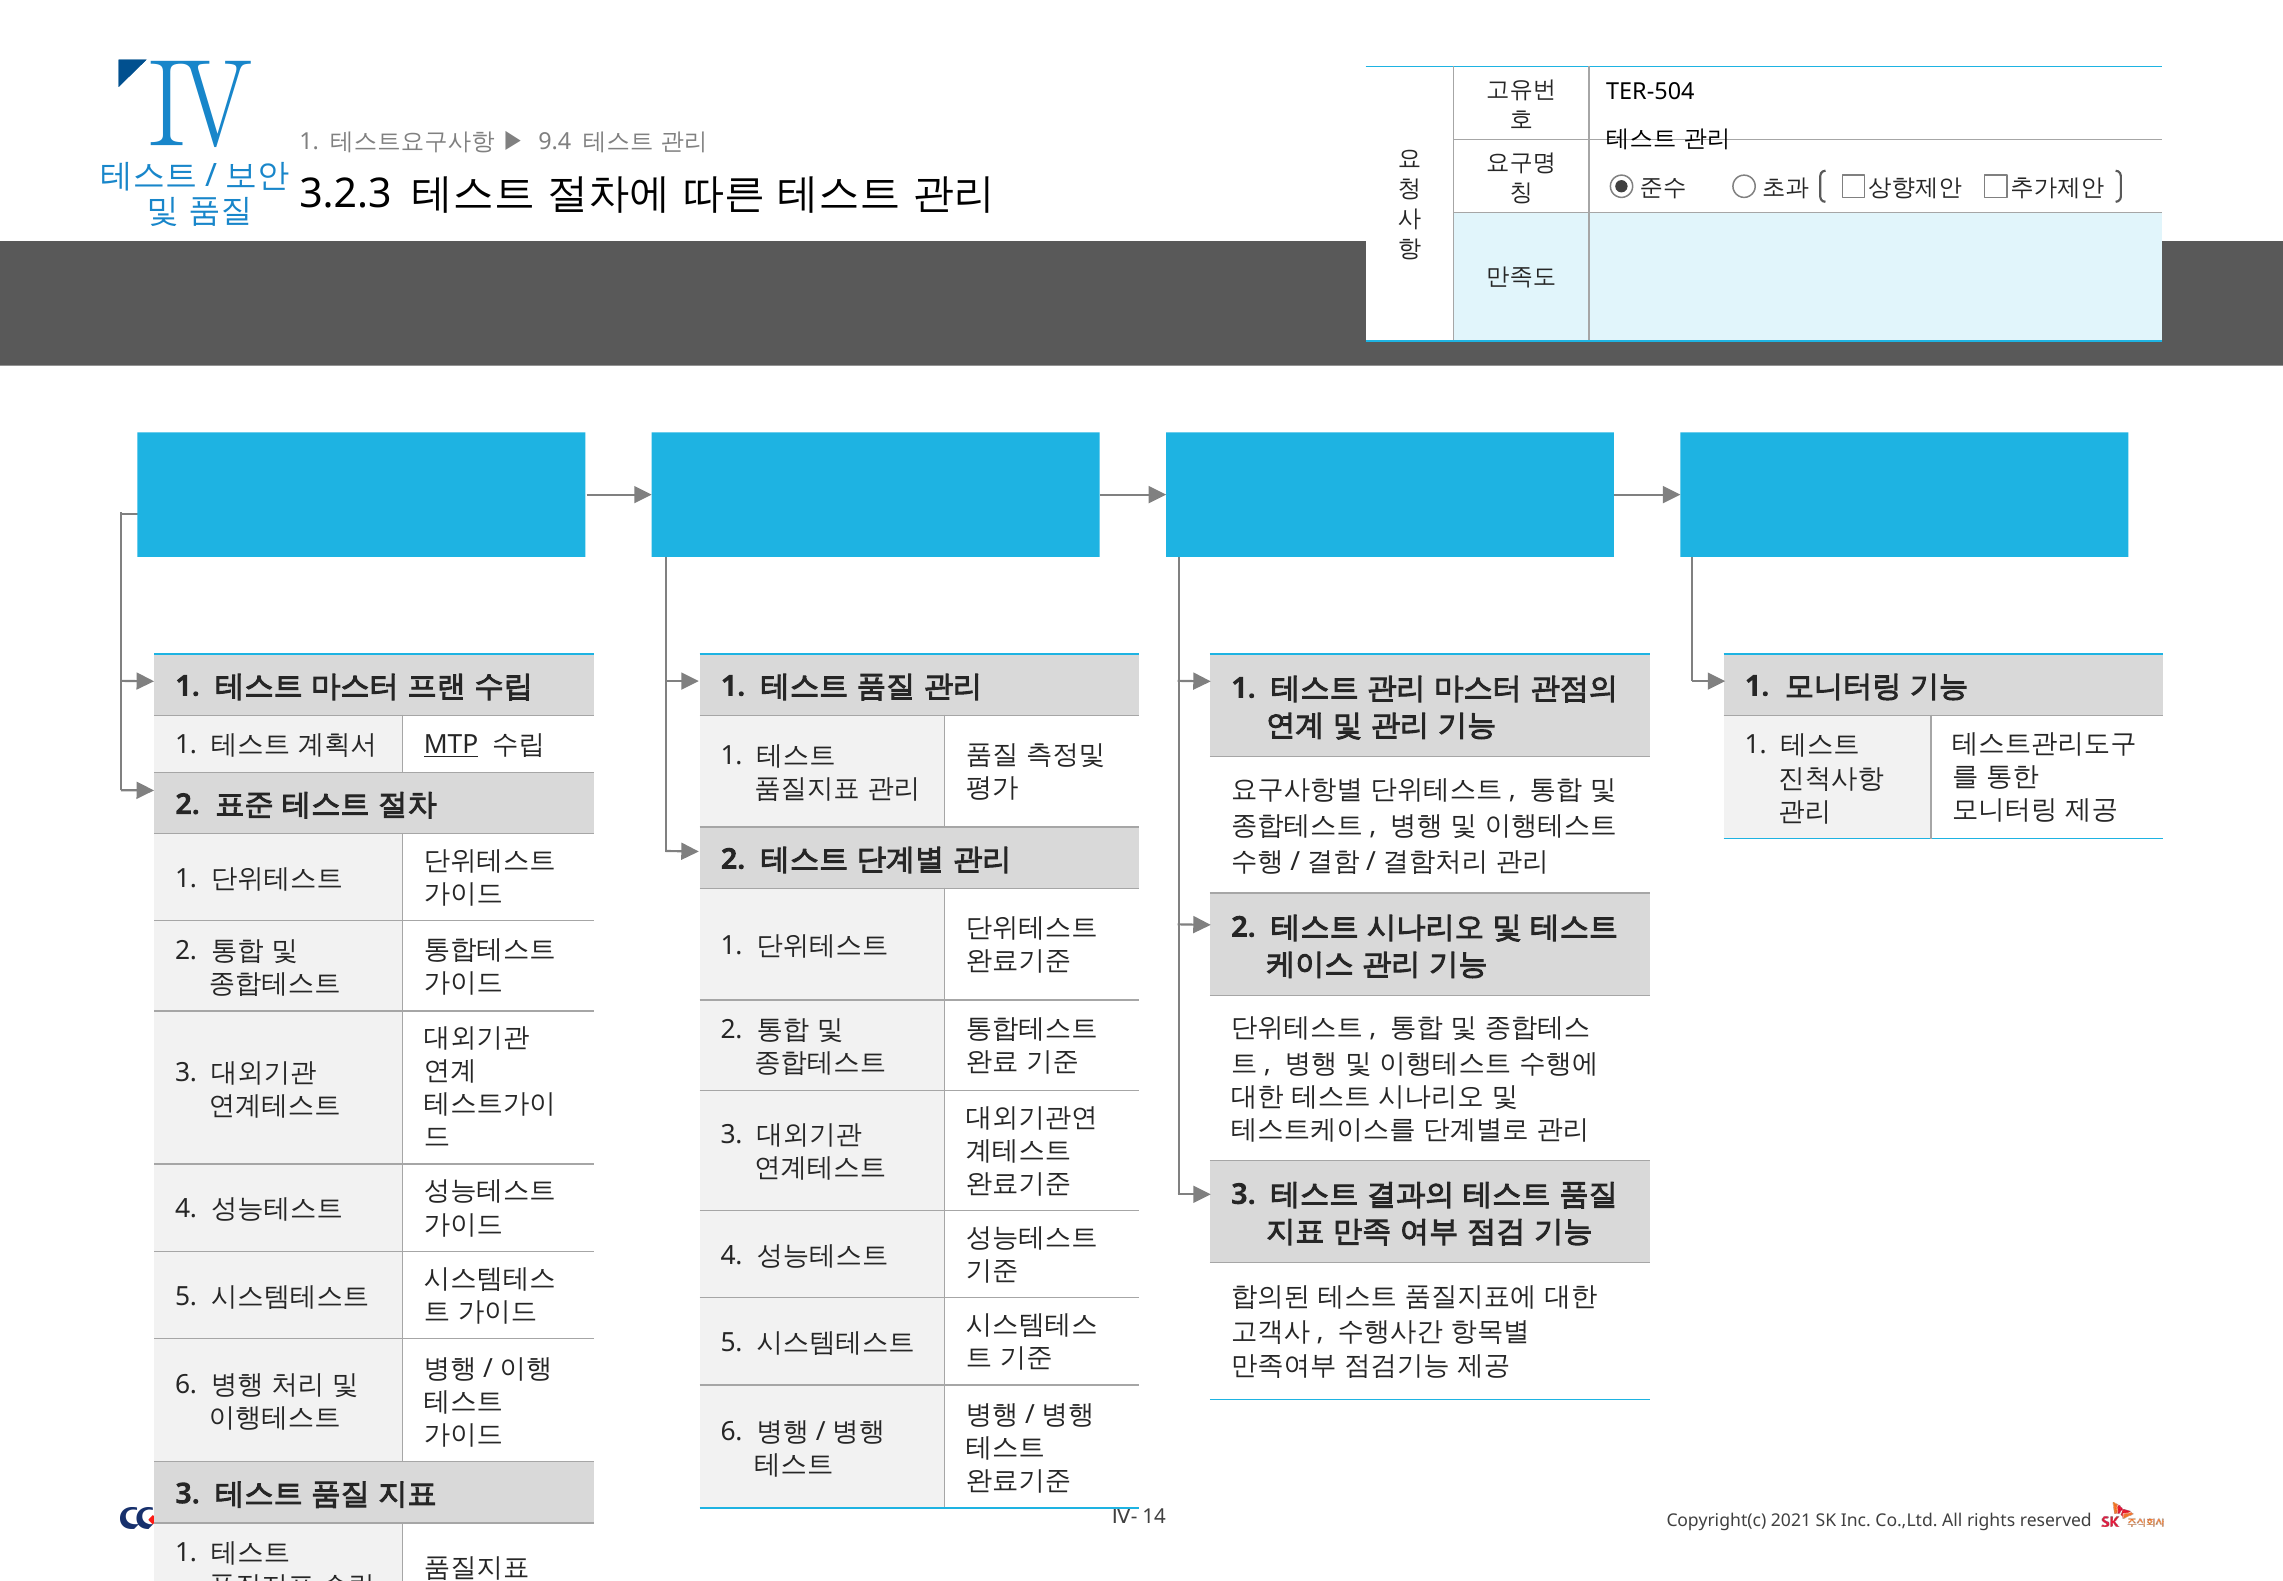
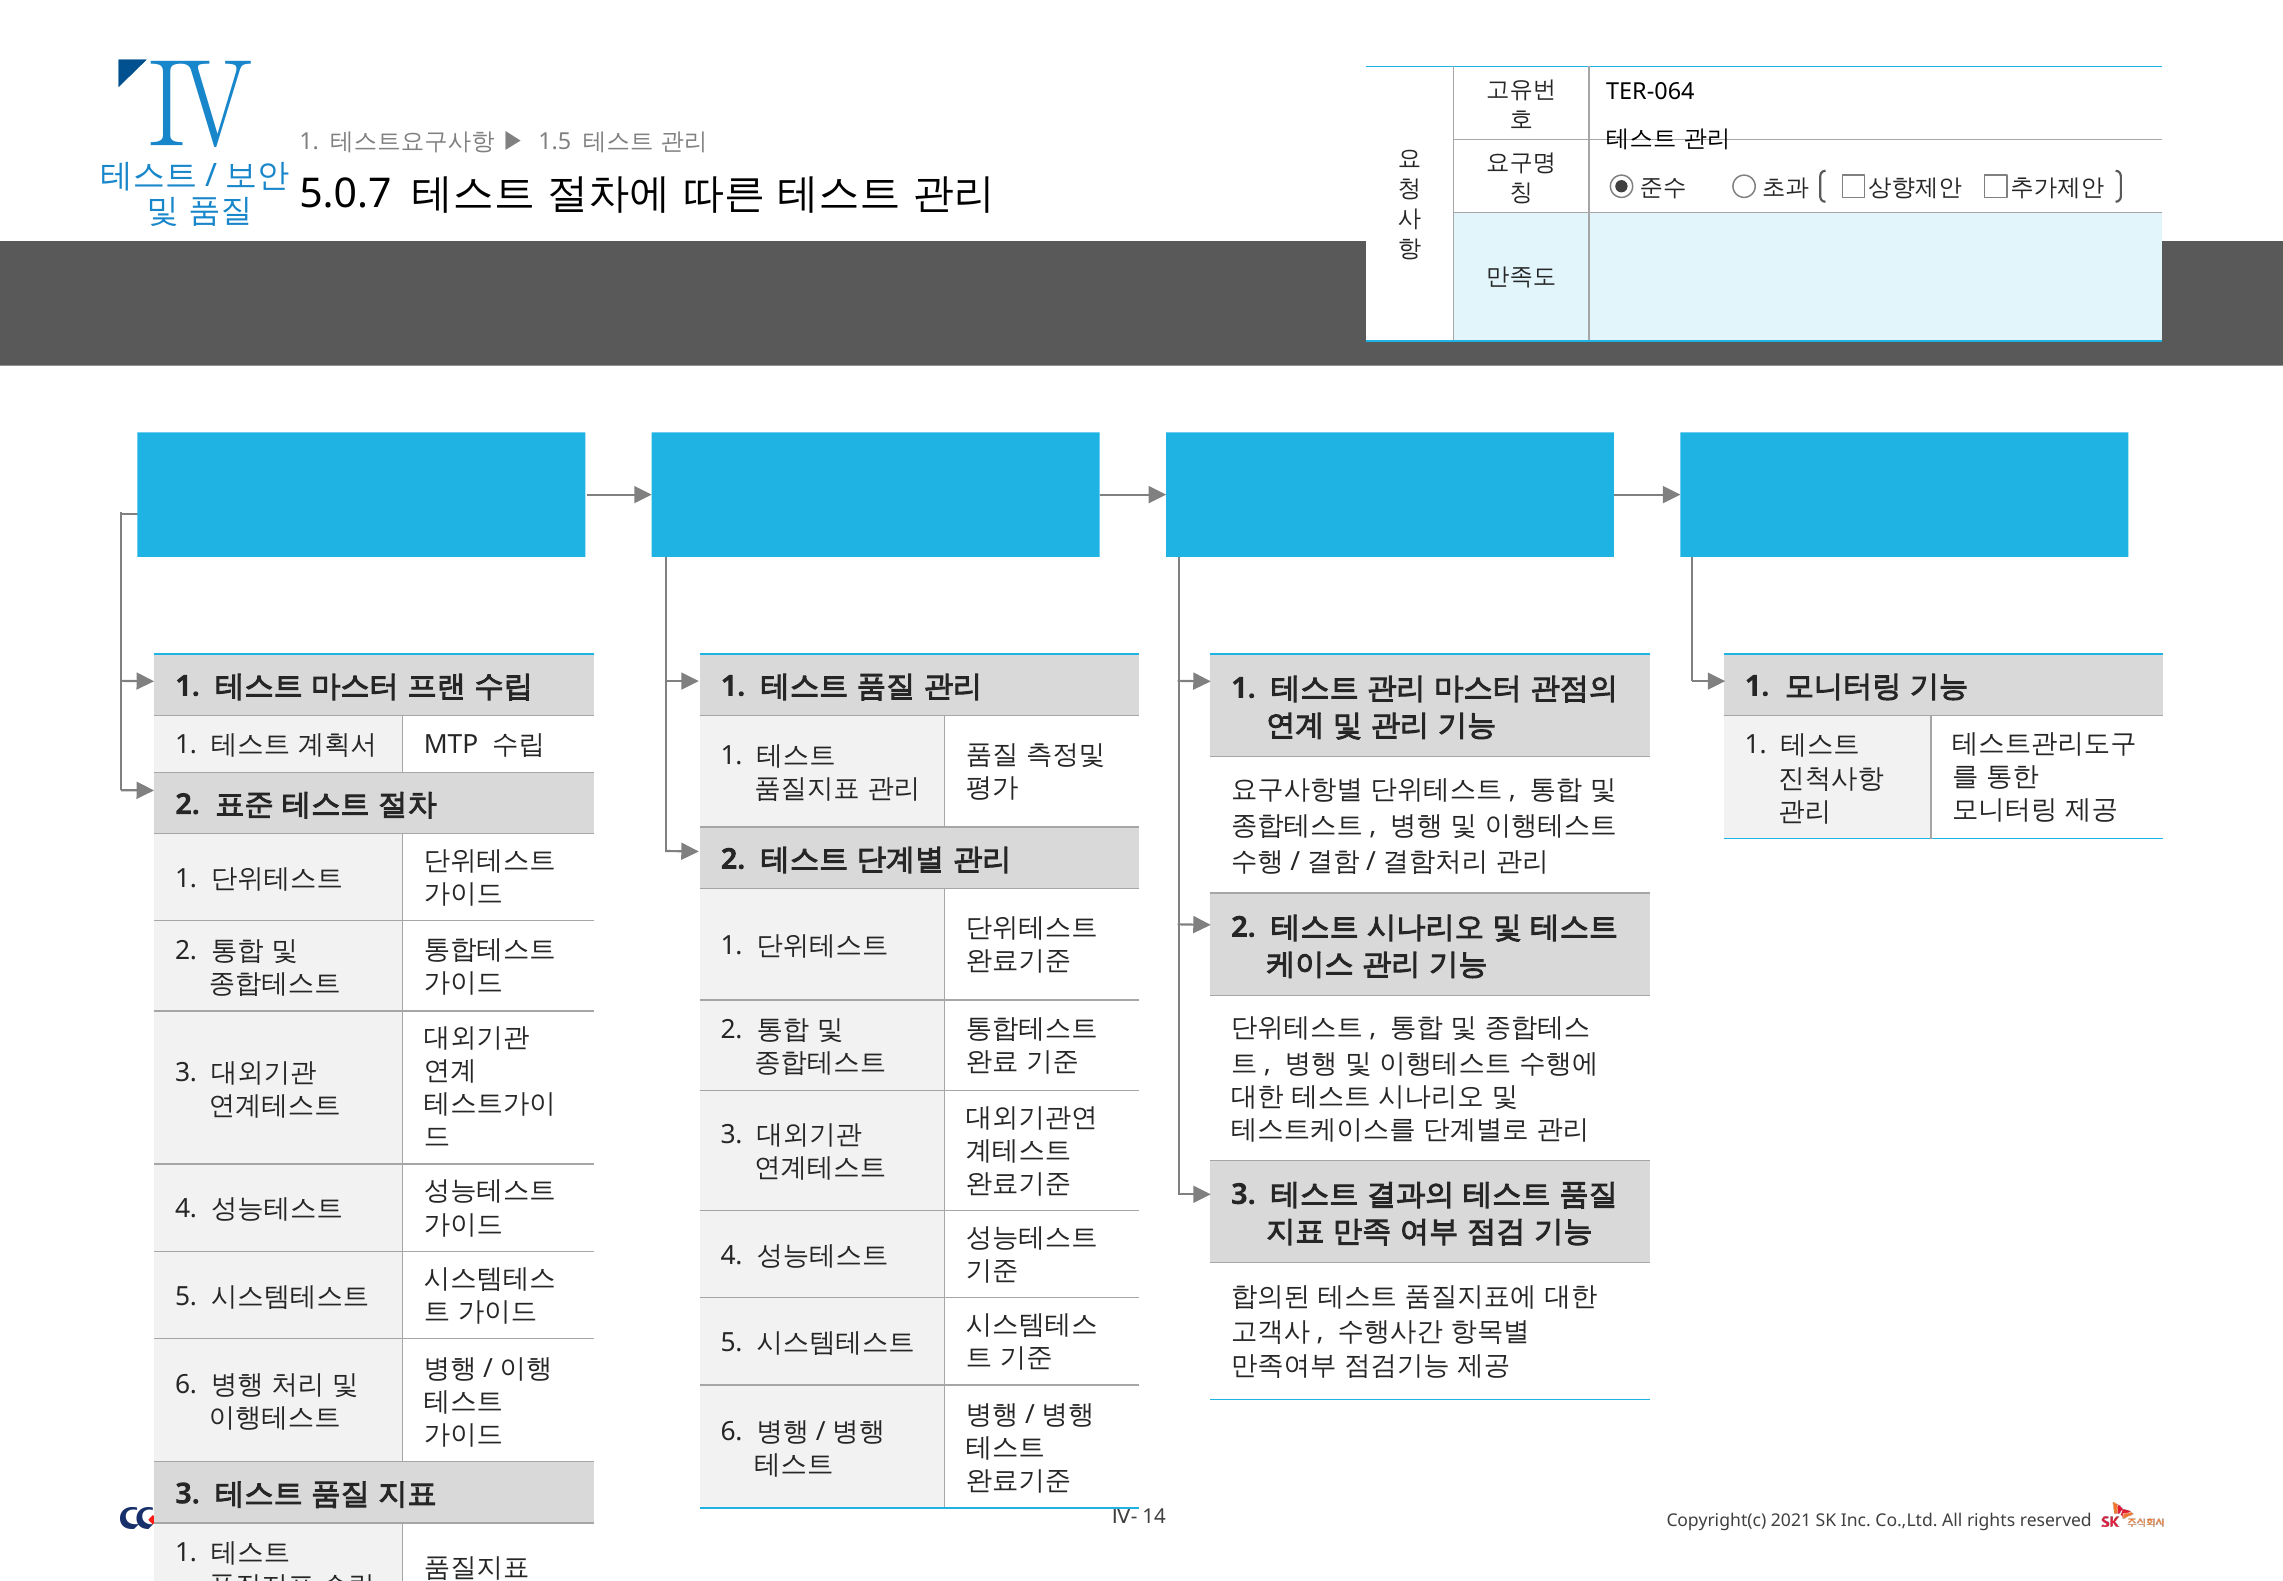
TER-504: TER-504 -> TER-064 (1650, 92)
9.4: 9.4 -> 1.5 (555, 142)
3.2.3: 3.2.3 -> 5.0.7 (345, 193)
MTP underline: present -> none (451, 745)
